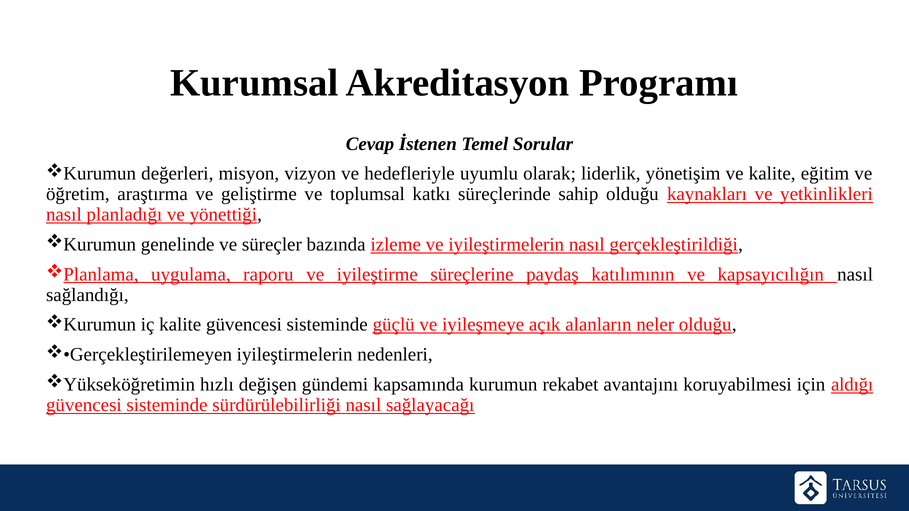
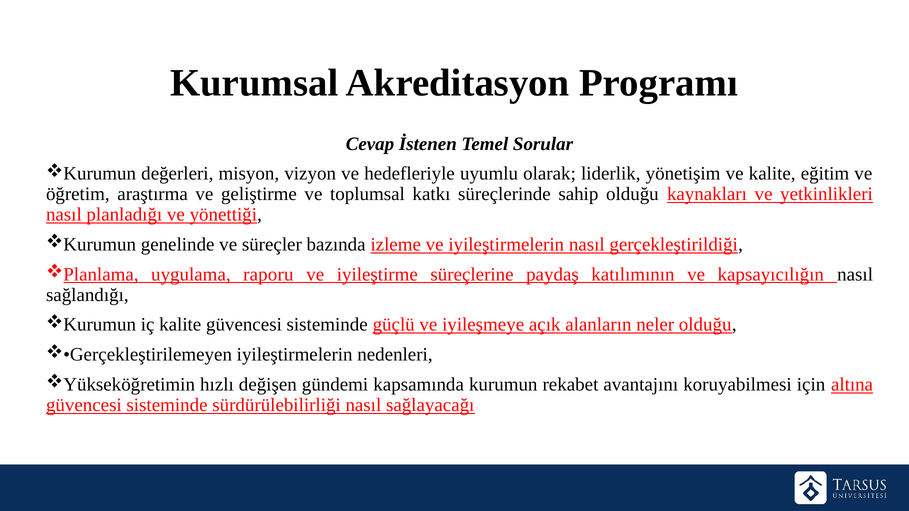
aldığı: aldığı -> altına (852, 385)
